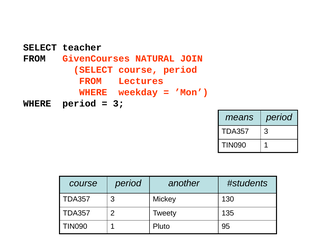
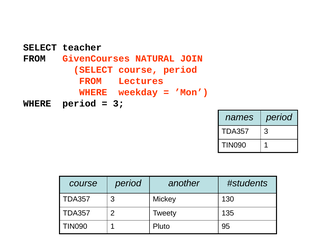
means: means -> names (239, 117)
